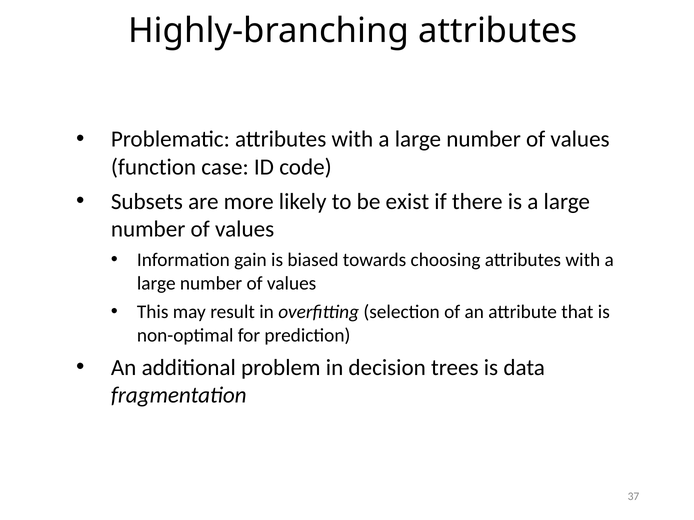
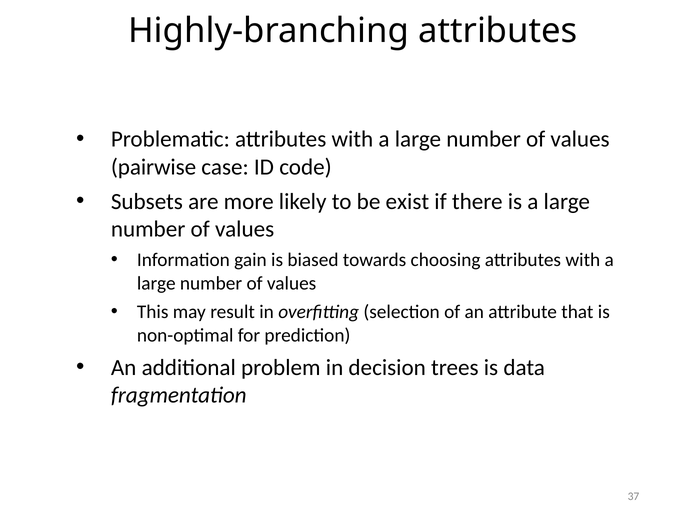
function: function -> pairwise (154, 167)
